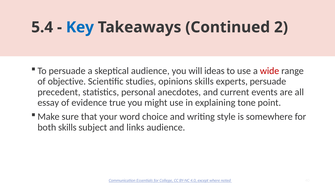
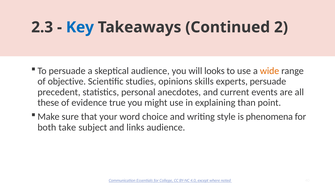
5.4: 5.4 -> 2.3 (42, 27)
ideas: ideas -> looks (214, 71)
wide colour: red -> orange (270, 71)
essay: essay -> these (48, 102)
tone: tone -> than (247, 102)
somewhere: somewhere -> phenomena (269, 116)
both skills: skills -> take (67, 127)
